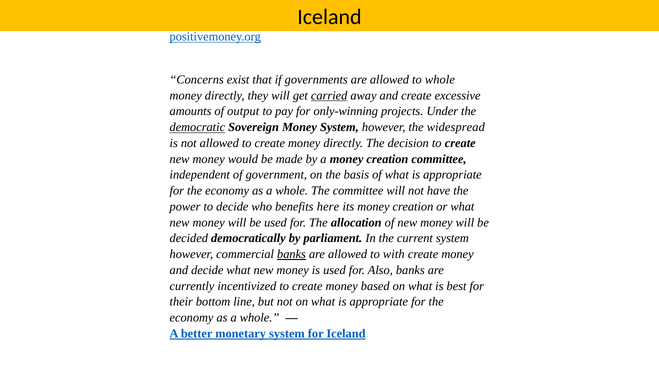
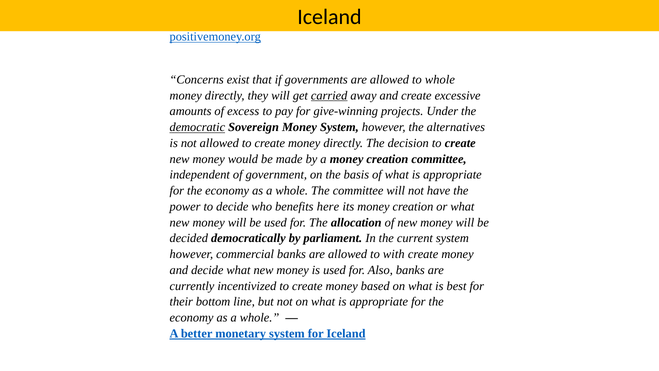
output: output -> excess (243, 111)
only-winning: only-winning -> give-winning (346, 111)
widespread: widespread -> alternatives (456, 127)
banks underline: present -> none (292, 254)
